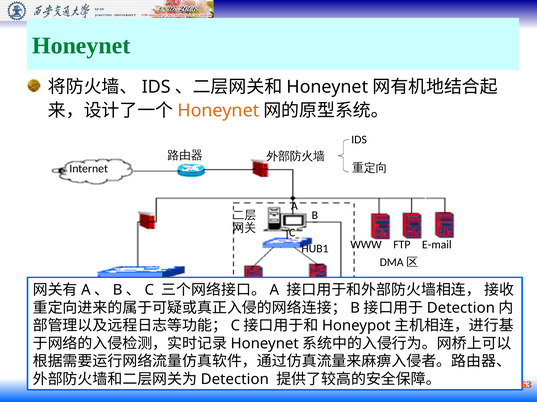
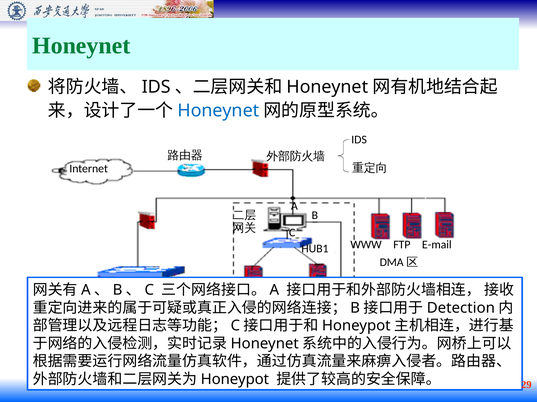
Honeynet colour: orange -> blue (218, 111)
Detection: Detection -> Honeypot (235, 380)
63: 63 -> 29 (526, 386)
